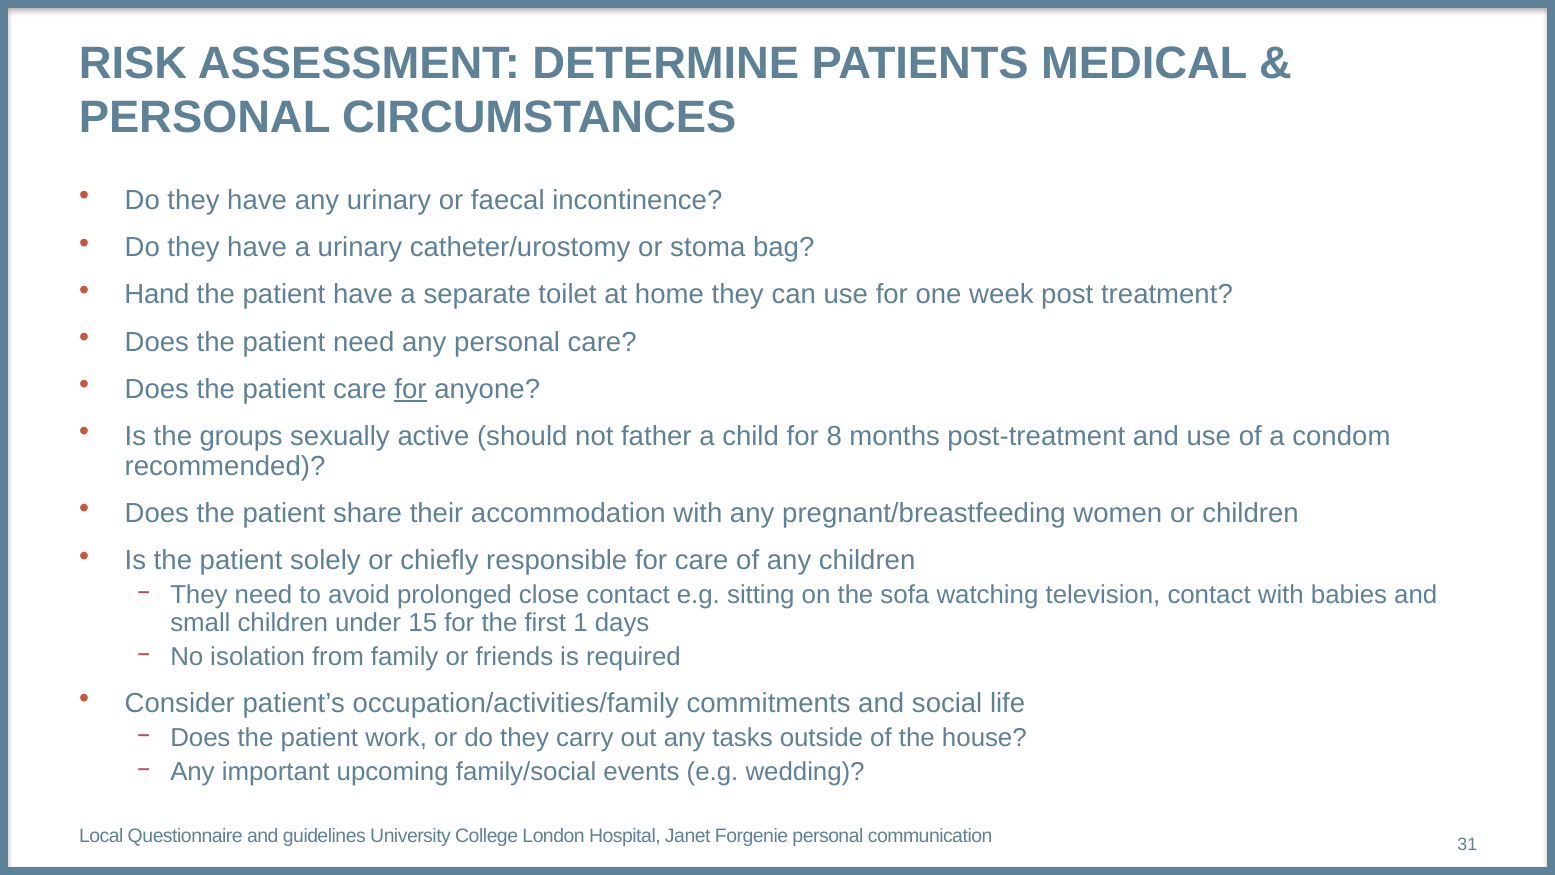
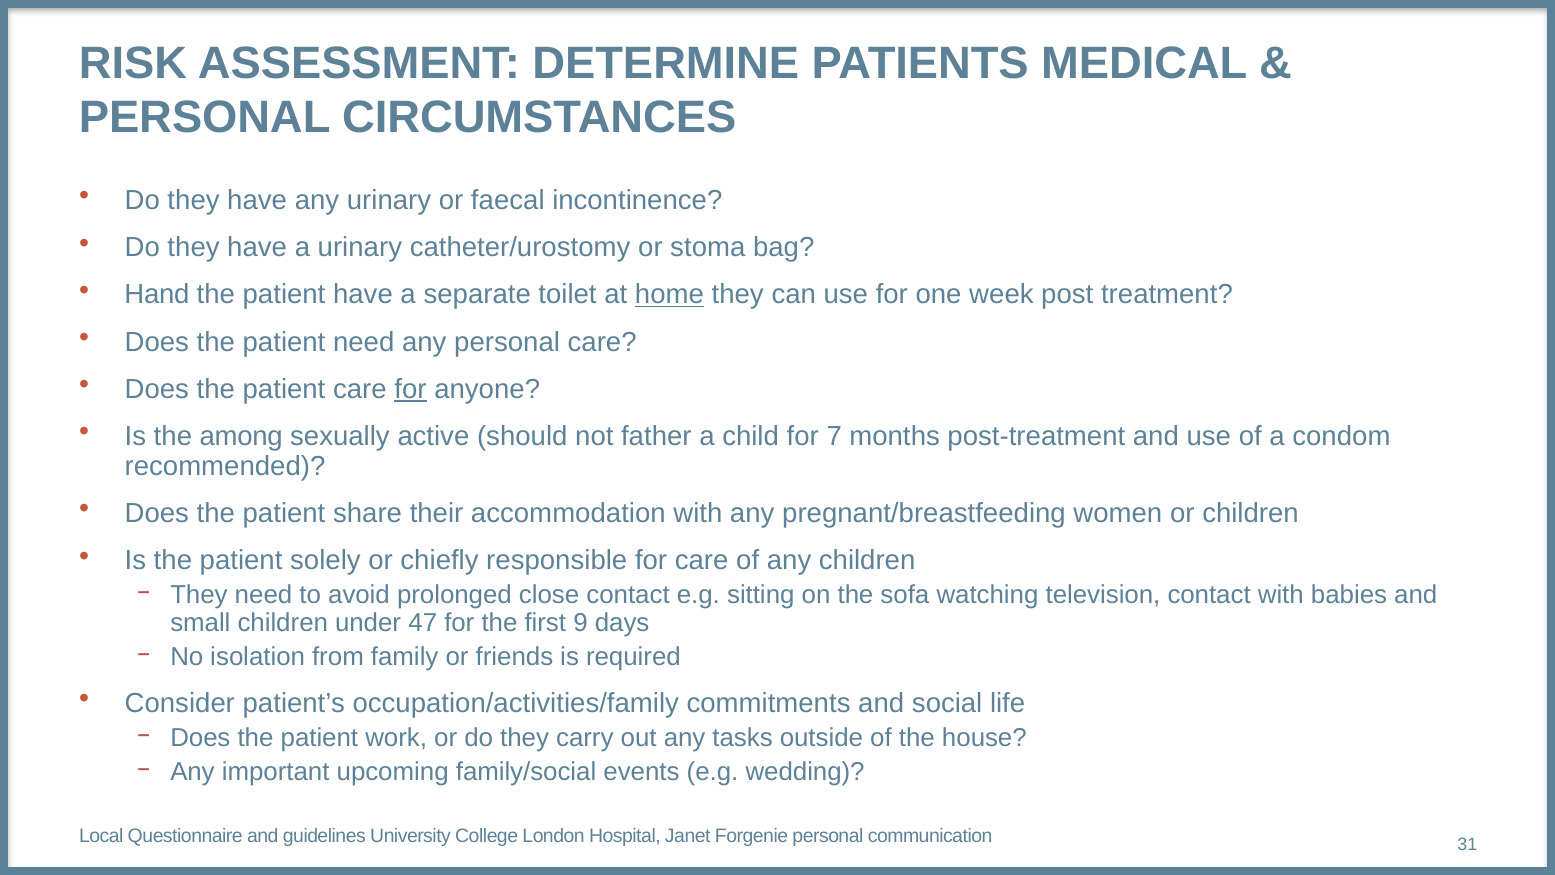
home underline: none -> present (669, 295)
groups: groups -> among (241, 436)
8: 8 -> 7 (834, 436)
15: 15 -> 47 (423, 623)
1: 1 -> 9 (580, 623)
